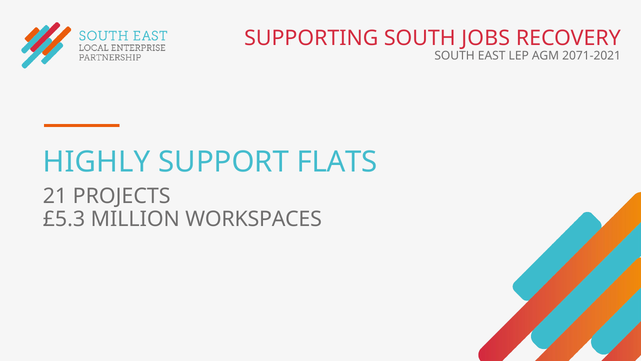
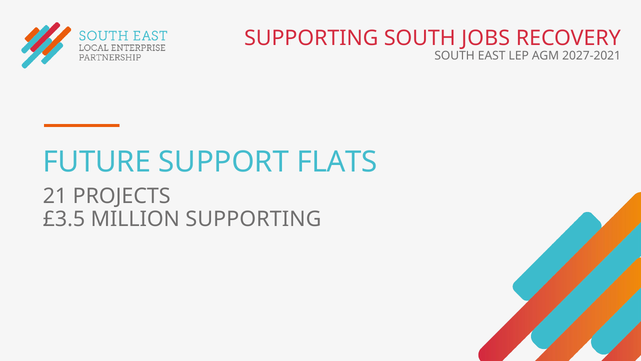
2071-2021: 2071-2021 -> 2027-2021 (592, 55)
HIGHLY: HIGHLY -> FUTURE (97, 162)
£5.3: £5.3 -> £3.5 (64, 219)
MILLION WORKSPACES: WORKSPACES -> SUPPORTING (253, 219)
